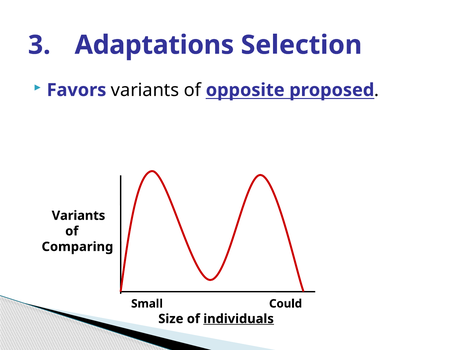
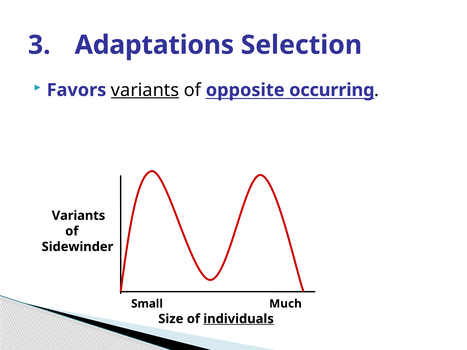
variants underline: none -> present (145, 90)
proposed: proposed -> occurring (332, 90)
Comparing: Comparing -> Sidewinder (77, 247)
Could: Could -> Much (285, 304)
